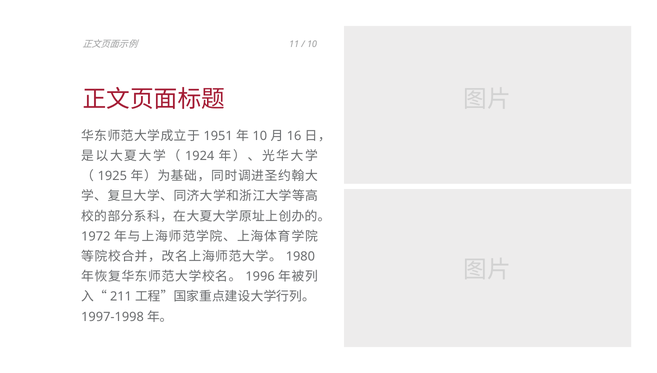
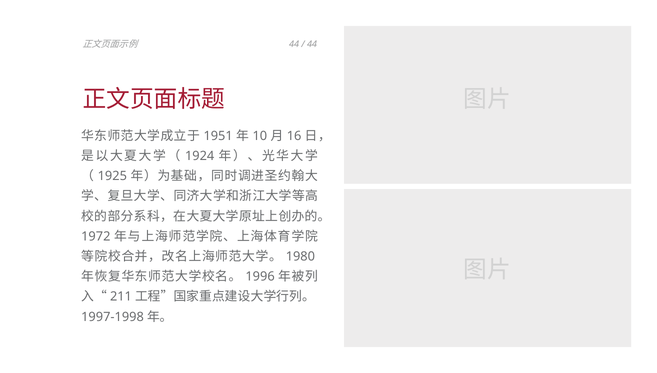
11: 11 -> 44 (294, 44)
10: 10 -> 44 (312, 44)
